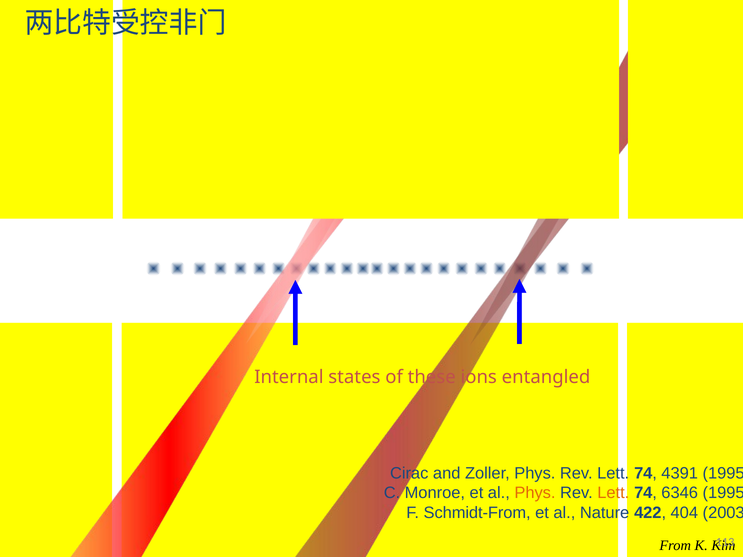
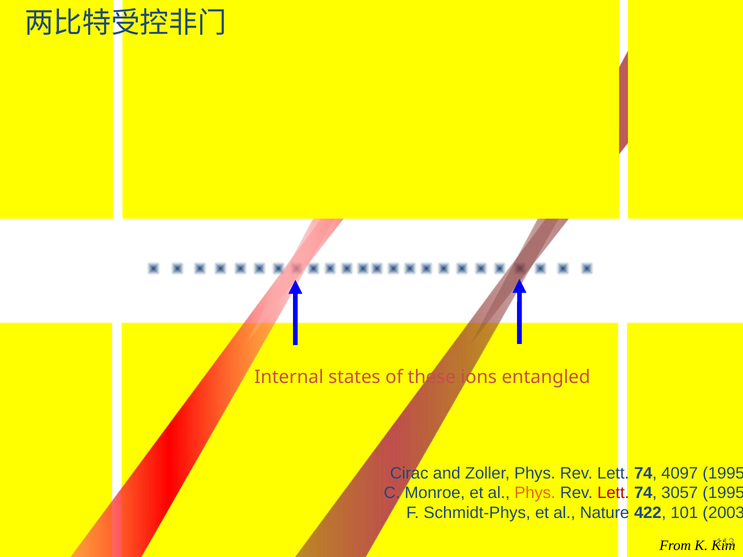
4391: 4391 -> 4097 (680, 473)
Lett colour: orange -> red (613, 493)
6346: 6346 -> 3057 (680, 493)
Schmidt-From: Schmidt-From -> Schmidt-Phys (477, 513)
404: 404 -> 101 (684, 513)
